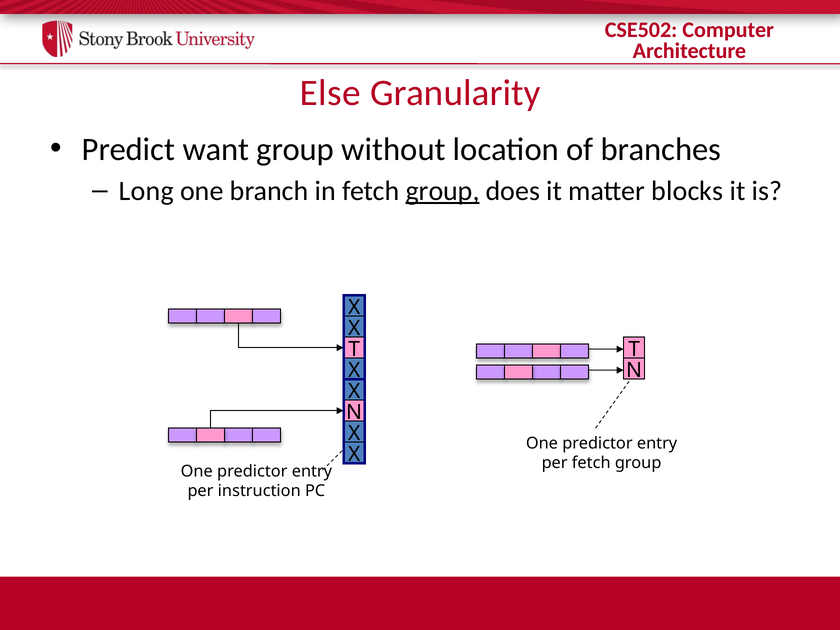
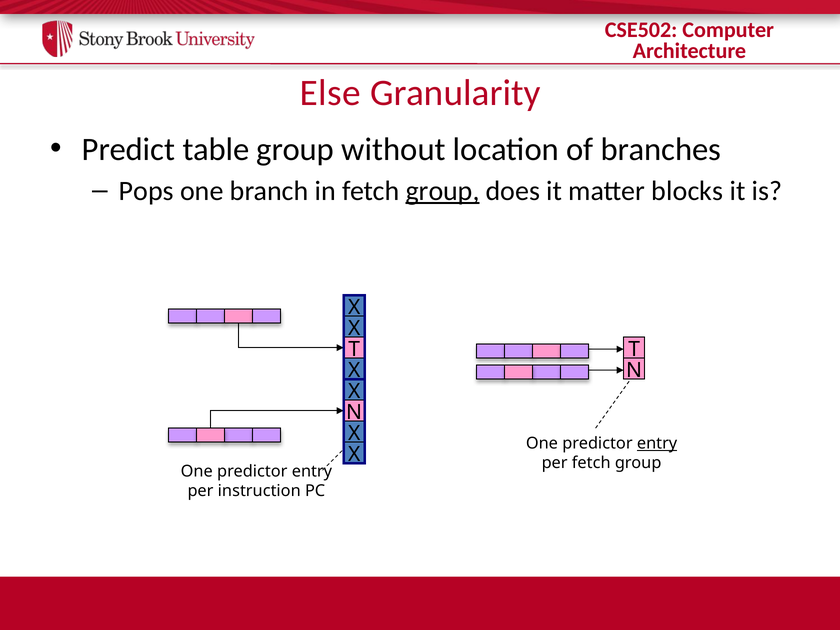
want: want -> table (216, 149)
Long: Long -> Pops (146, 191)
entry underline: none -> present (657, 443)
